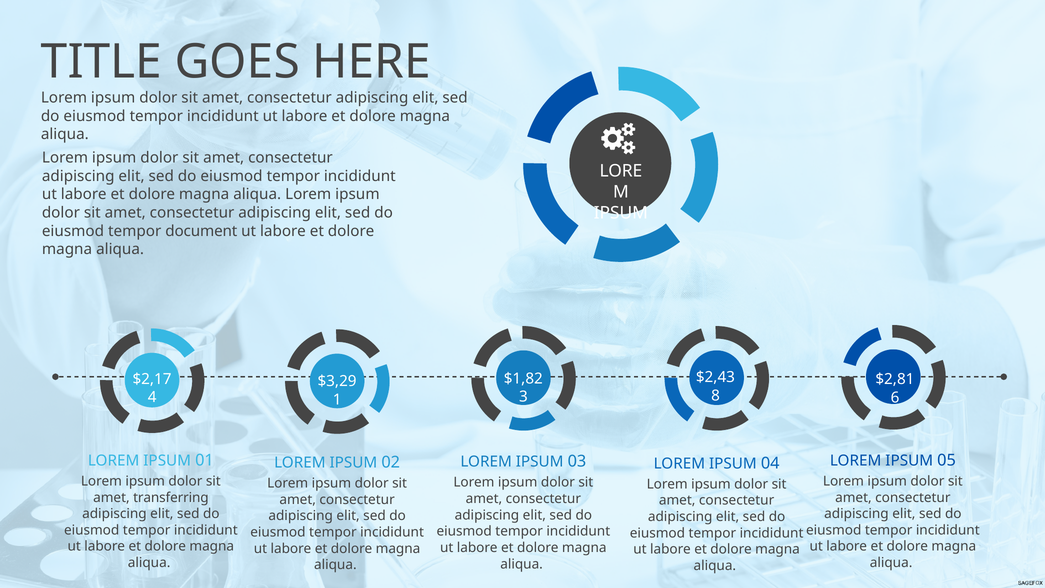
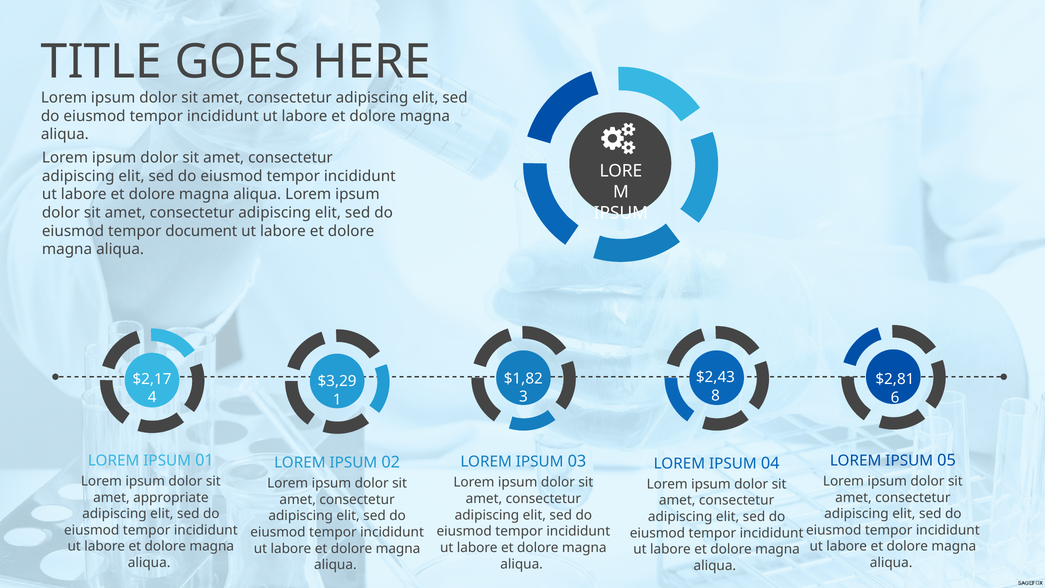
transferring: transferring -> appropriate (171, 497)
